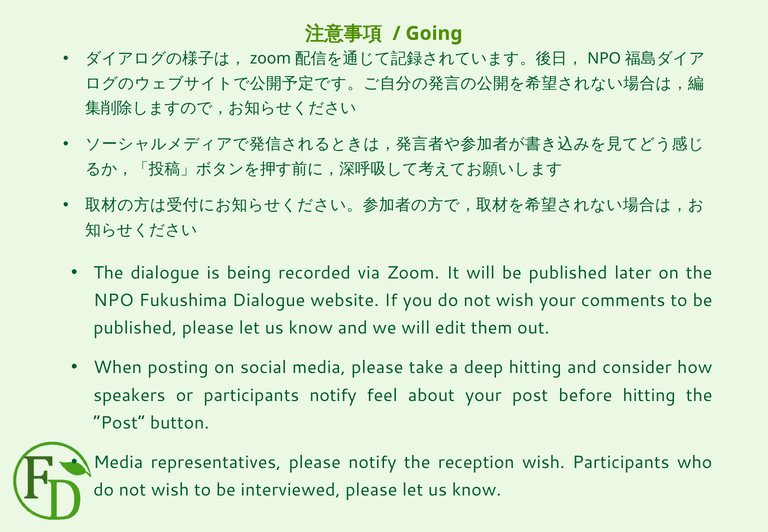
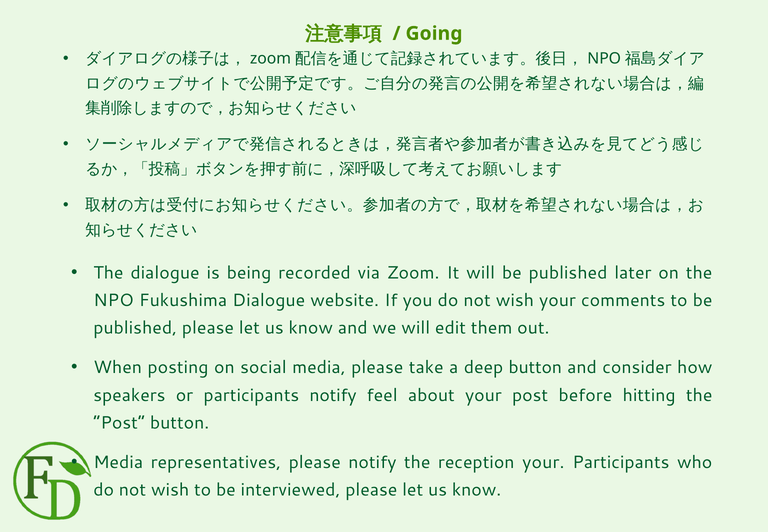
deep hitting: hitting -> button (535, 367)
reception wish: wish -> your (543, 462)
